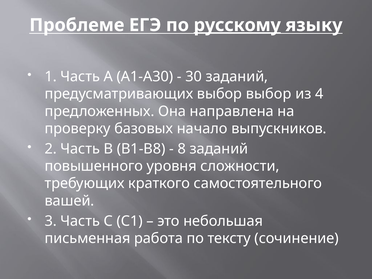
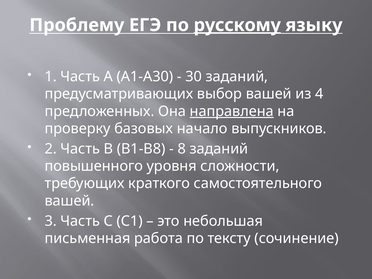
Проблеме: Проблеме -> Проблему (77, 25)
выбор выбор: выбор -> вашей (269, 94)
направлена underline: none -> present (232, 111)
